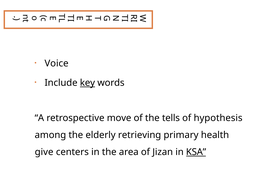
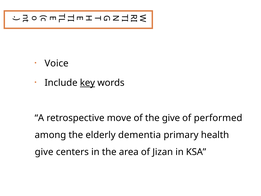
the tells: tells -> give (171, 118)
hypothesis: hypothesis -> performed (218, 118)
retrieving: retrieving -> dementia (140, 135)
KSA underline: present -> none (196, 152)
